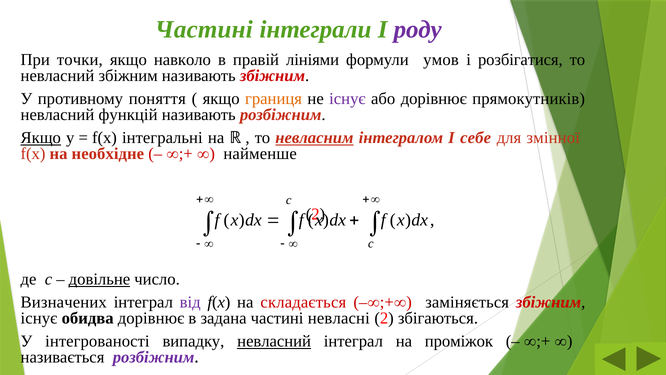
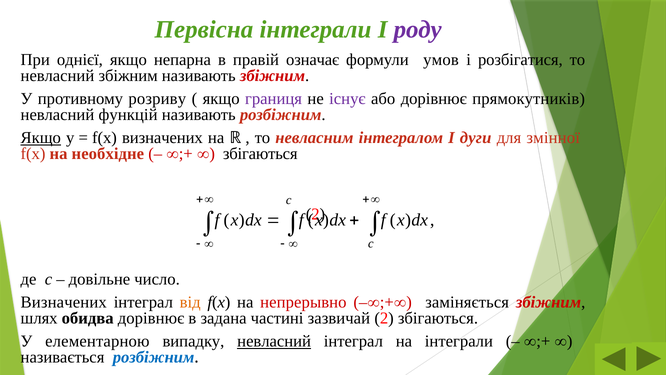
Частині: Частині -> Первісна (204, 30)
точки: точки -> однієї (80, 60)
навколо: навколо -> непарна (182, 60)
лініями: лініями -> означає (313, 60)
поняття: поняття -> розриву (157, 99)
границя colour: orange -> purple (274, 99)
f(x інтегральні: інтегральні -> визначених (162, 138)
невласним underline: present -> none (314, 138)
себе: себе -> дуги (476, 138)
найменше: найменше -> збігаються (260, 154)
довільне underline: present -> none (99, 279)
від colour: purple -> orange (190, 302)
складається: складається -> непрерывно (303, 302)
існує: існує -> шлях (39, 318)
невласні: невласні -> зазвичай (339, 318)
інтегрованості: інтегрованості -> елементарною (97, 341)
на проміжок: проміжок -> інтеграли (459, 341)
розбіжним colour: purple -> blue (154, 357)
